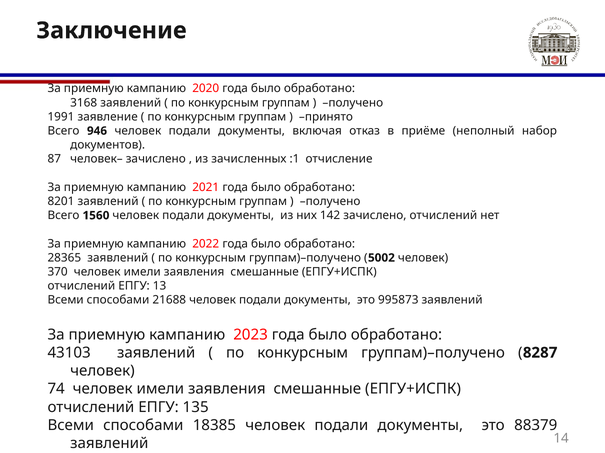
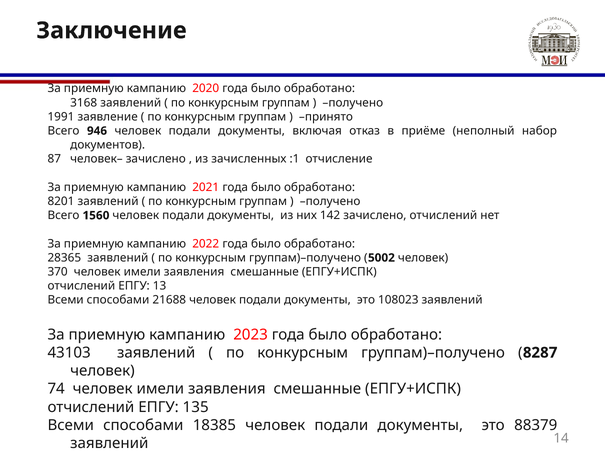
995873: 995873 -> 108023 (398, 301)
